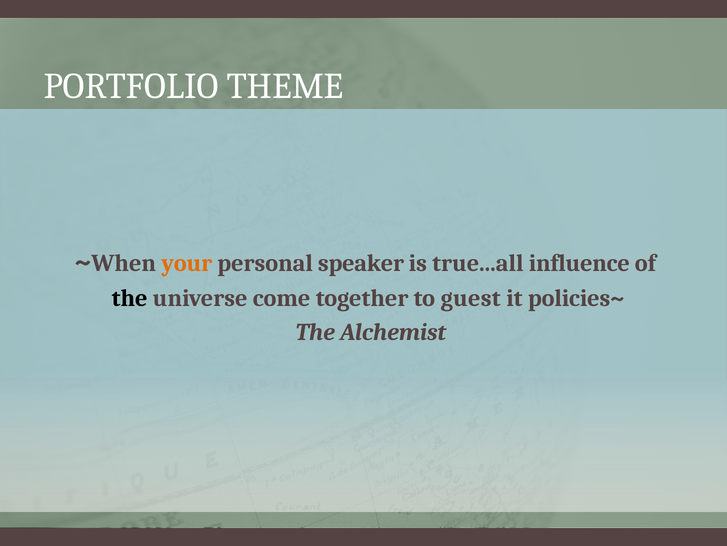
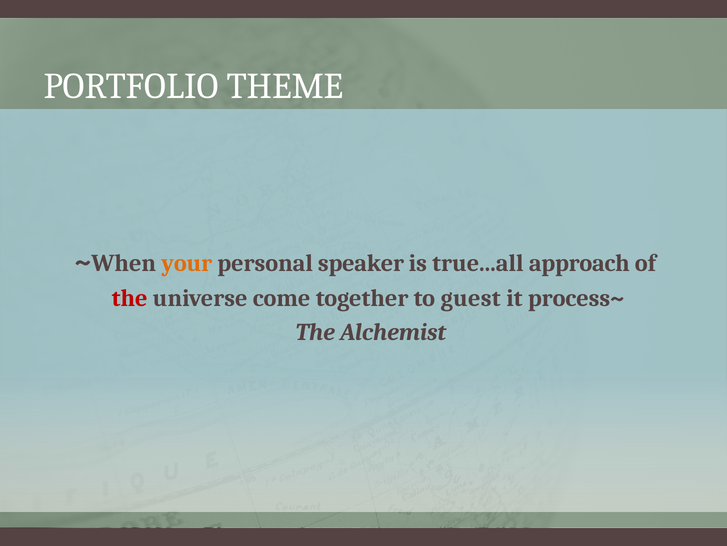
influence: influence -> approach (579, 263)
the colour: black -> red (130, 298)
policies~: policies~ -> process~ (576, 298)
